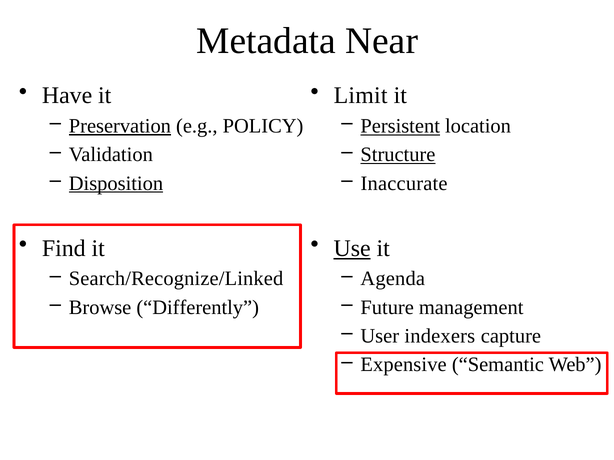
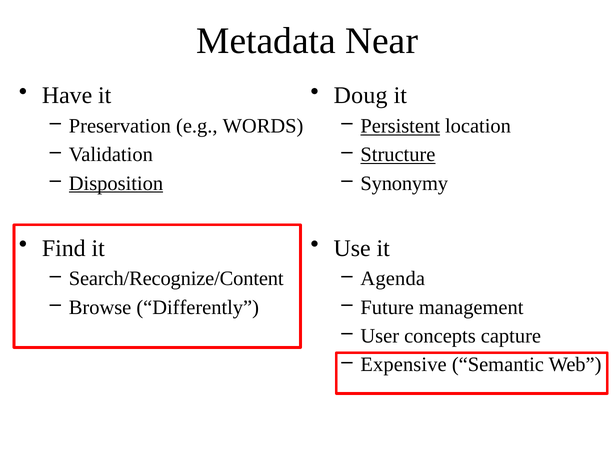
Limit: Limit -> Doug (361, 96)
Preservation underline: present -> none (120, 126)
POLICY: POLICY -> WORDS (263, 126)
Inaccurate: Inaccurate -> Synonymy (404, 183)
Use underline: present -> none (352, 249)
Search/Recognize/Linked: Search/Recognize/Linked -> Search/Recognize/Content (176, 279)
indexers: indexers -> concepts (440, 336)
